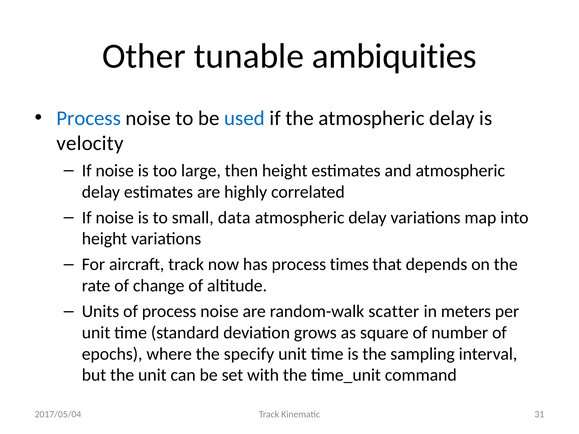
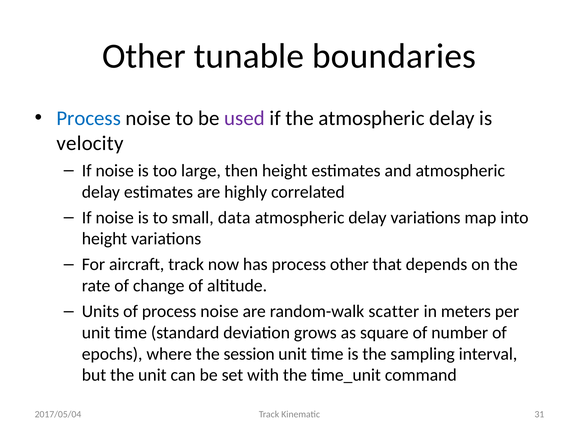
ambiquities: ambiquities -> boundaries (394, 56)
used colour: blue -> purple (245, 118)
process times: times -> other (349, 265)
specify: specify -> session (249, 354)
